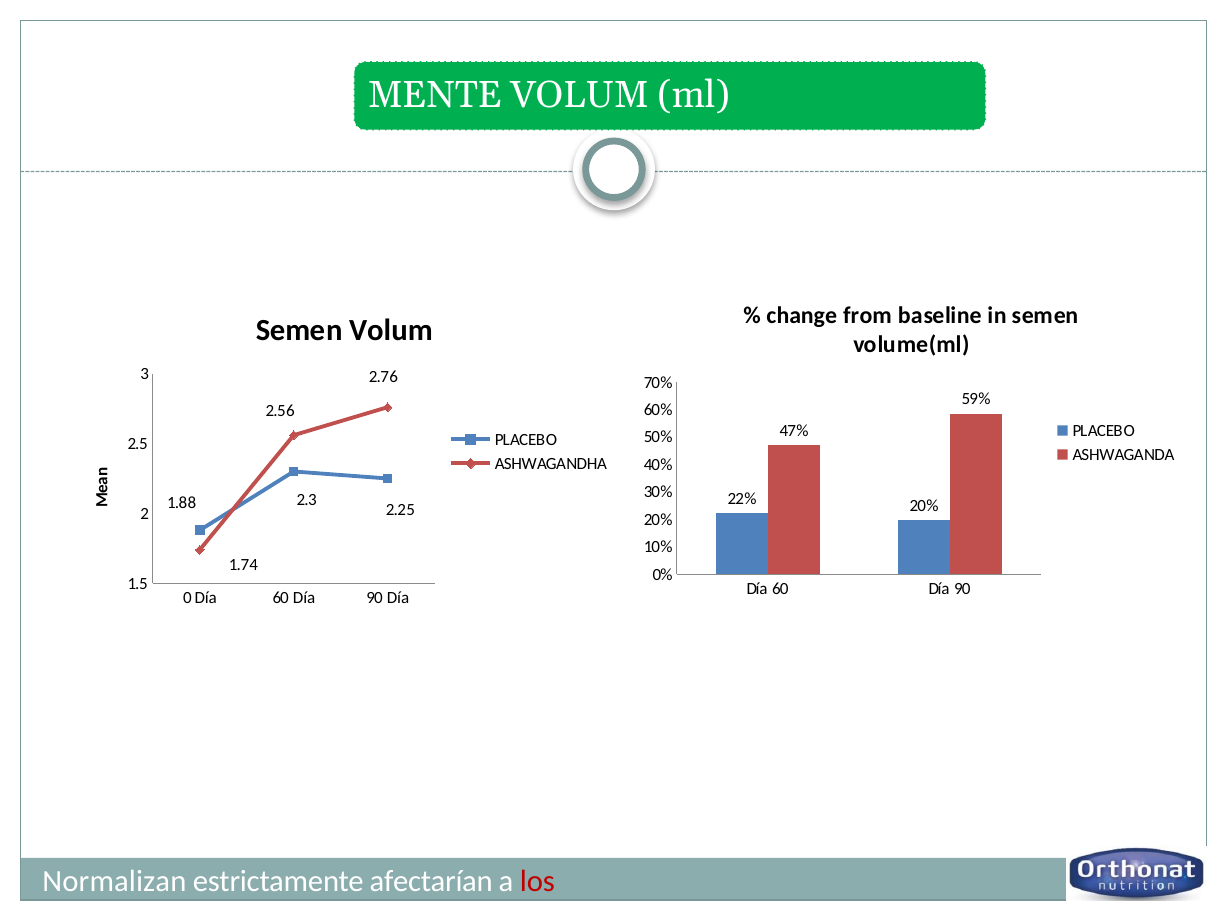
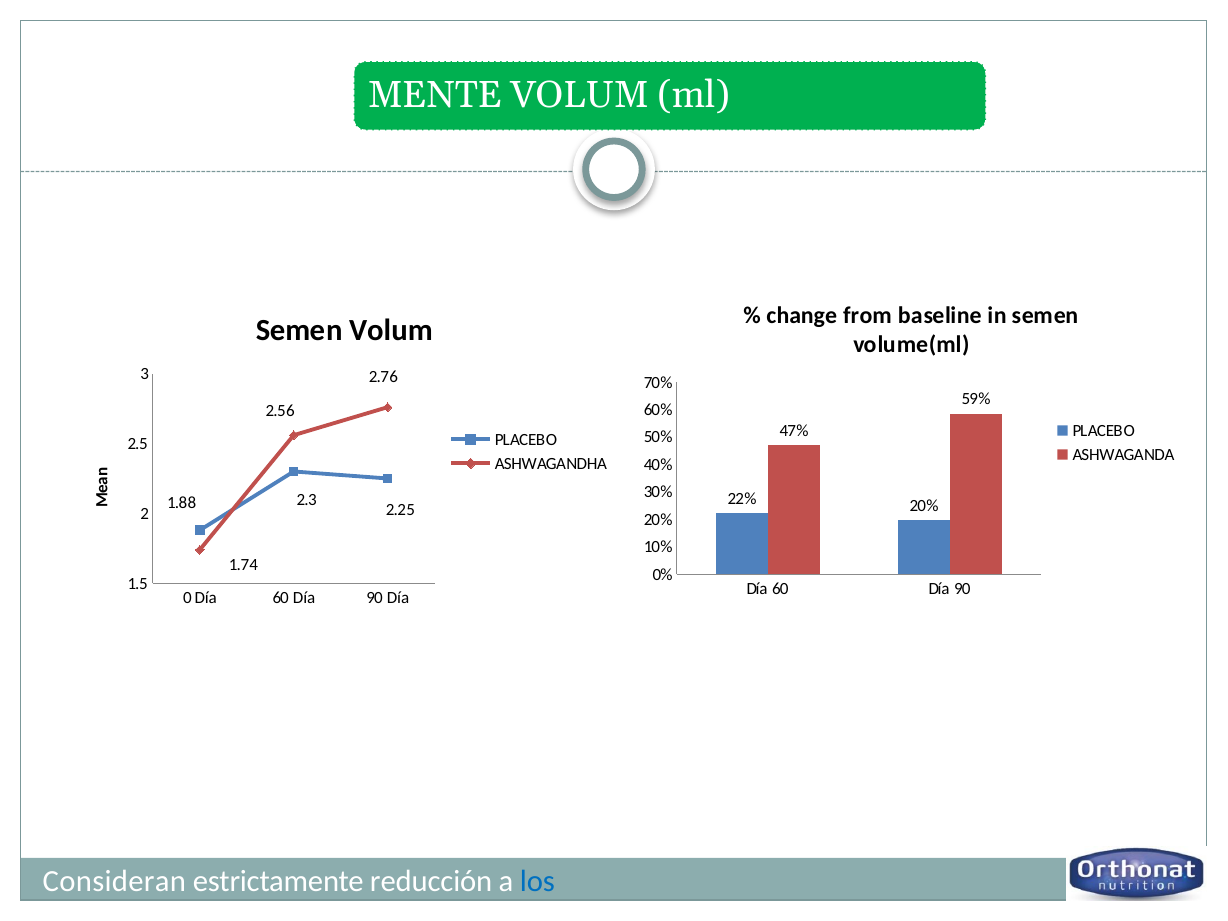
Normalizan: Normalizan -> Consideran (114, 882)
afectarían: afectarían -> reducción (431, 882)
los colour: red -> blue (537, 882)
